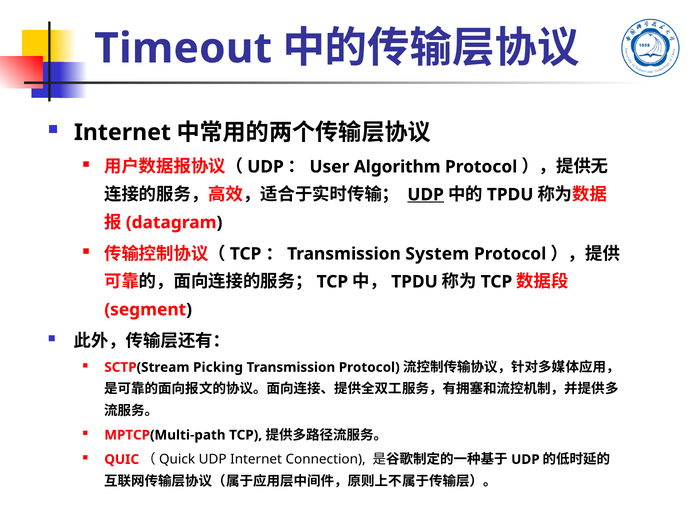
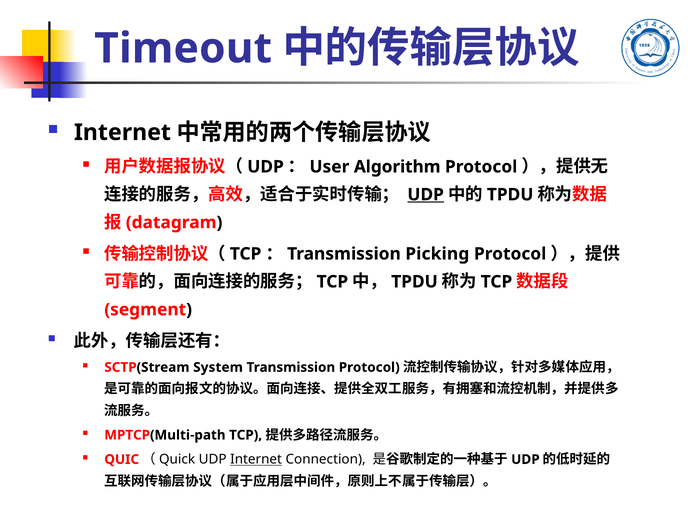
System: System -> Picking (437, 254)
Picking: Picking -> System (218, 368)
Internet underline: none -> present (256, 460)
